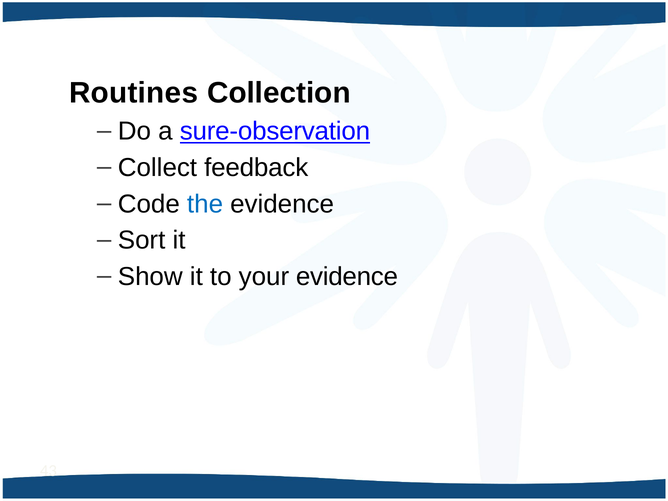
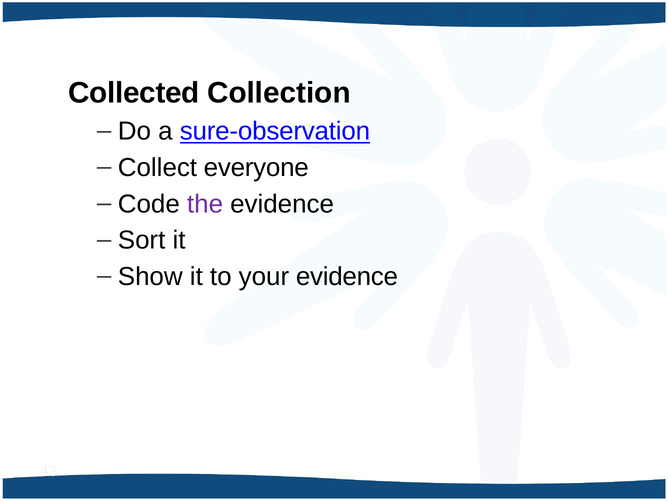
Routines: Routines -> Collected (134, 93)
feedback: feedback -> everyone (256, 168)
the colour: blue -> purple (205, 204)
